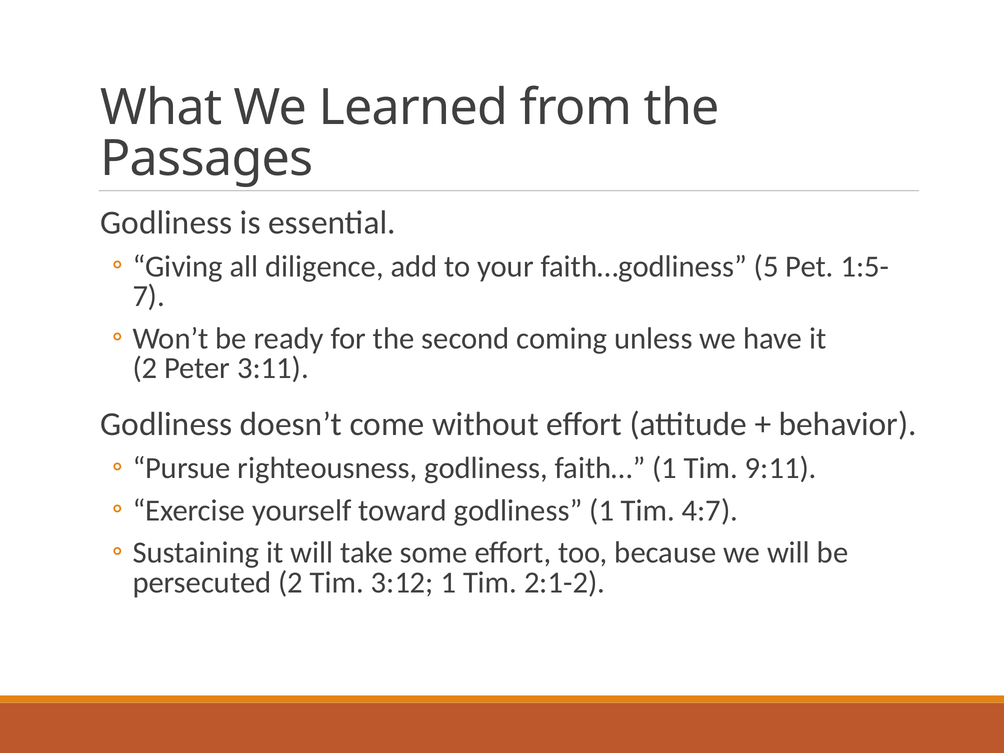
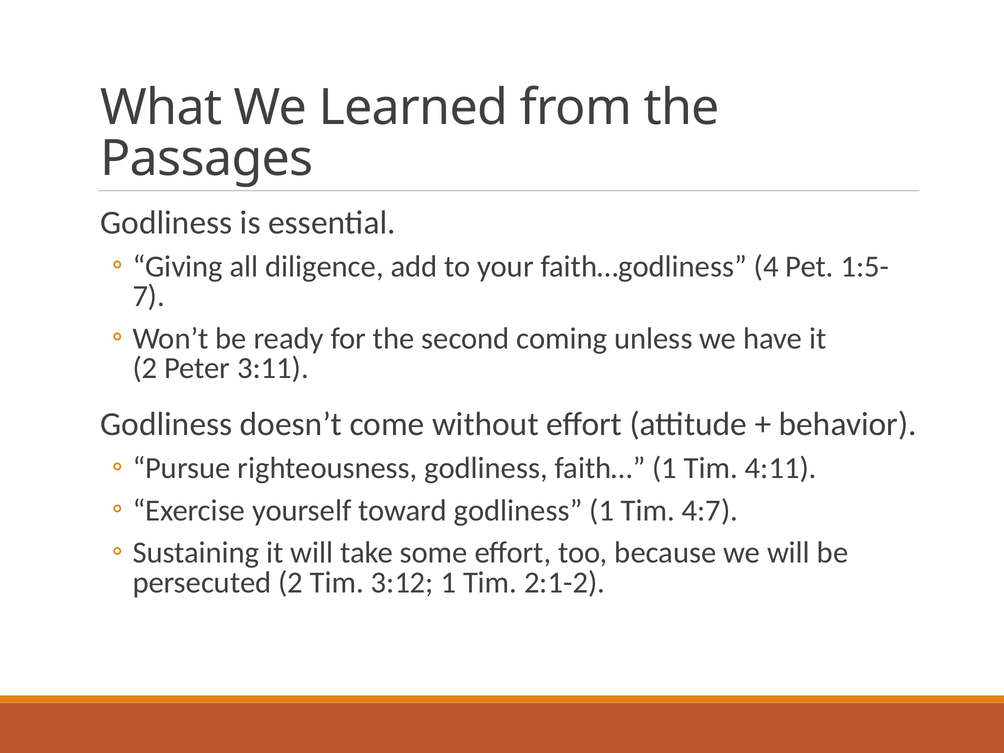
5: 5 -> 4 (766, 266)
9:11: 9:11 -> 4:11 (781, 468)
